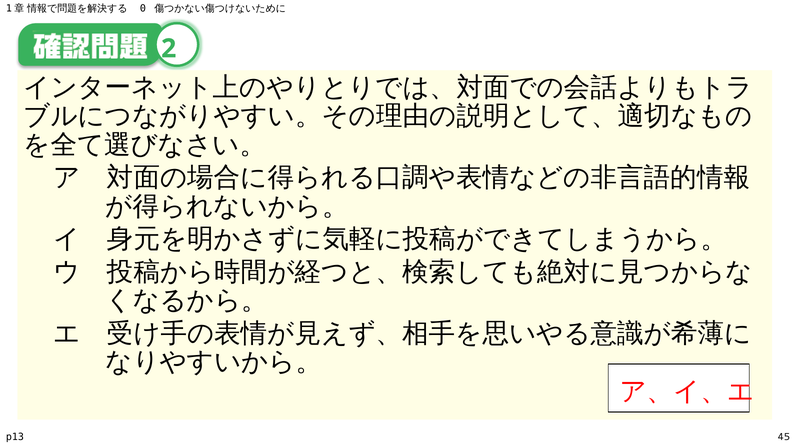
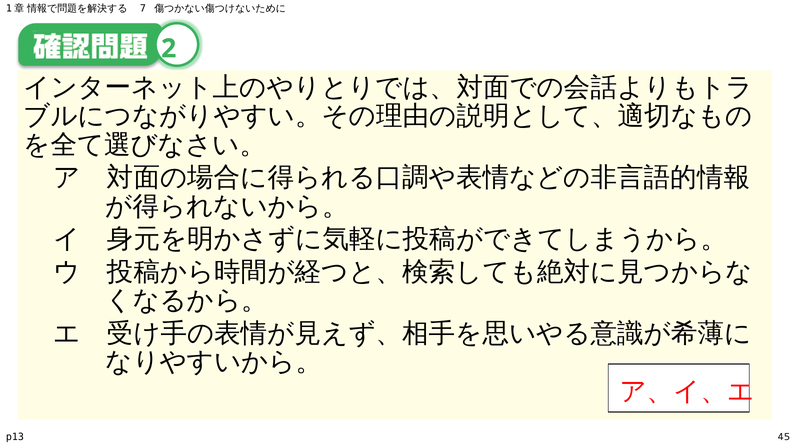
0: 0 -> 7 (143, 8)
